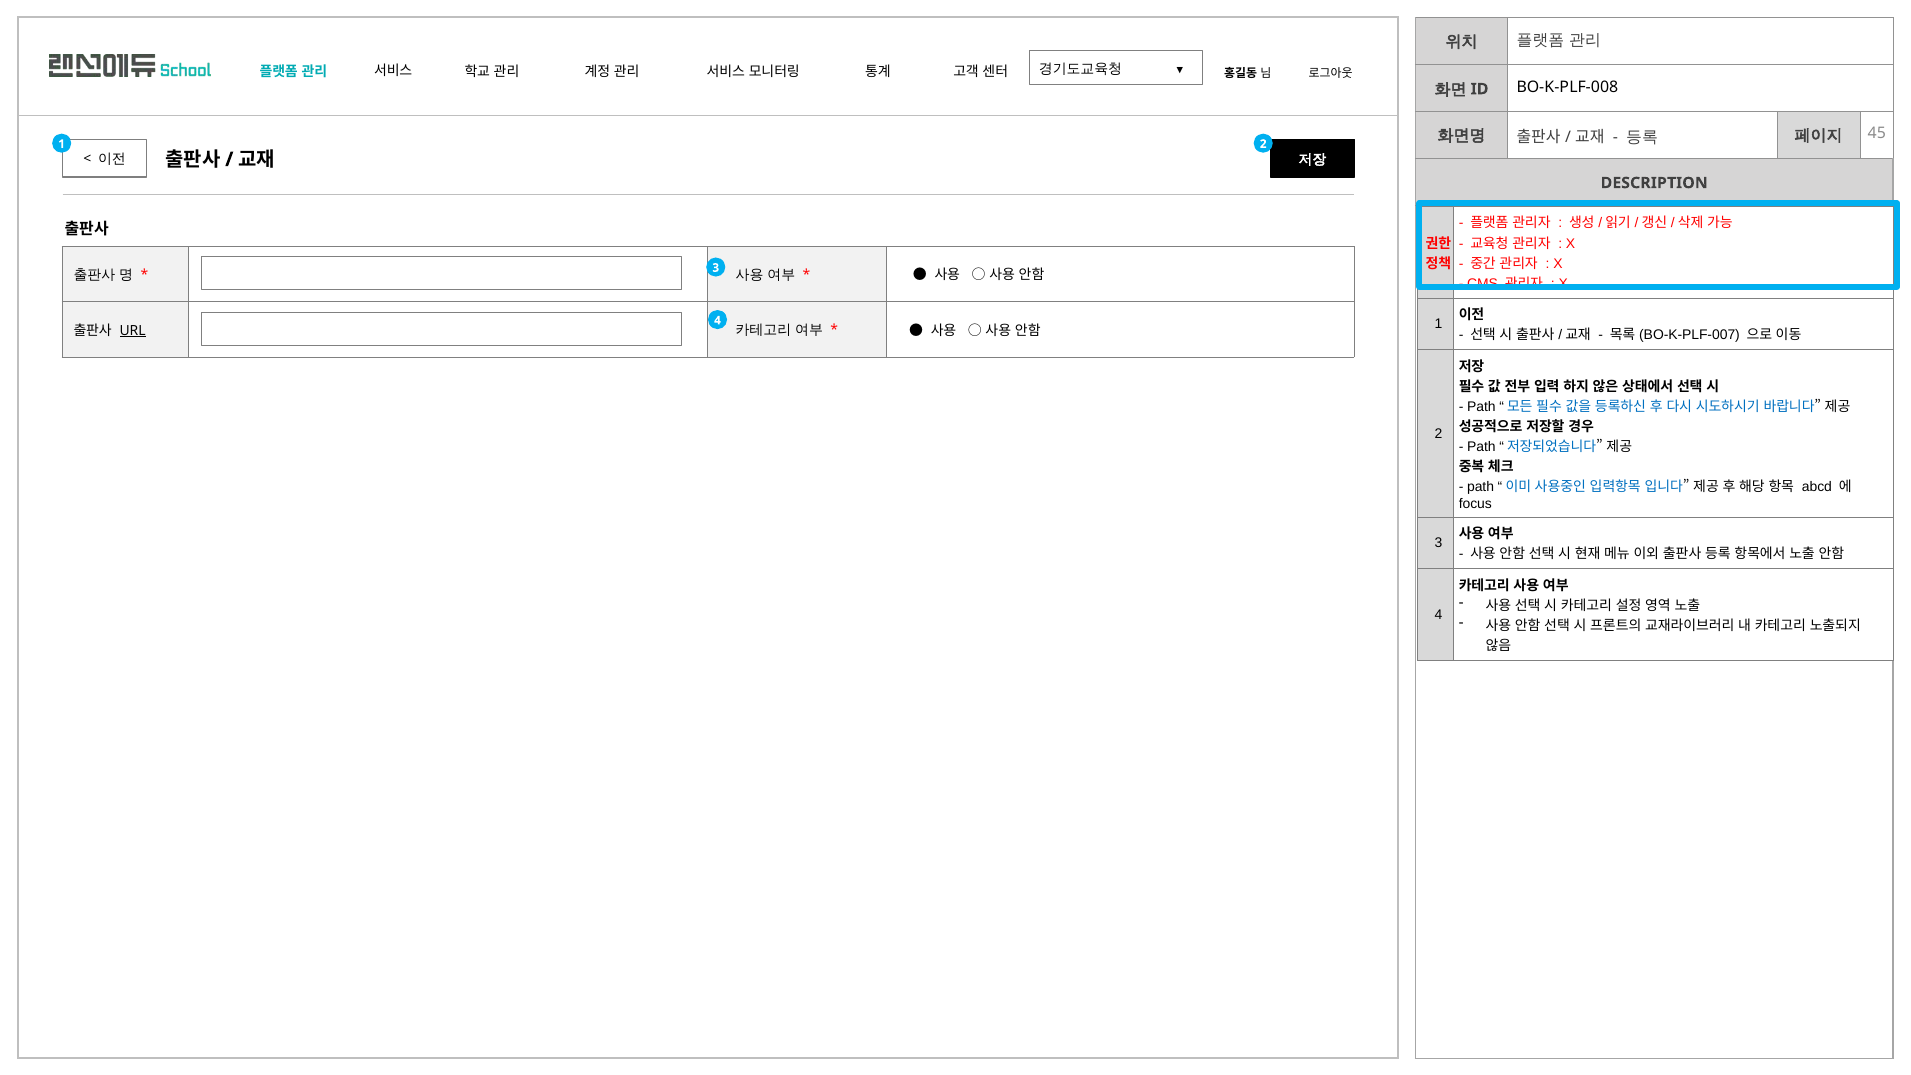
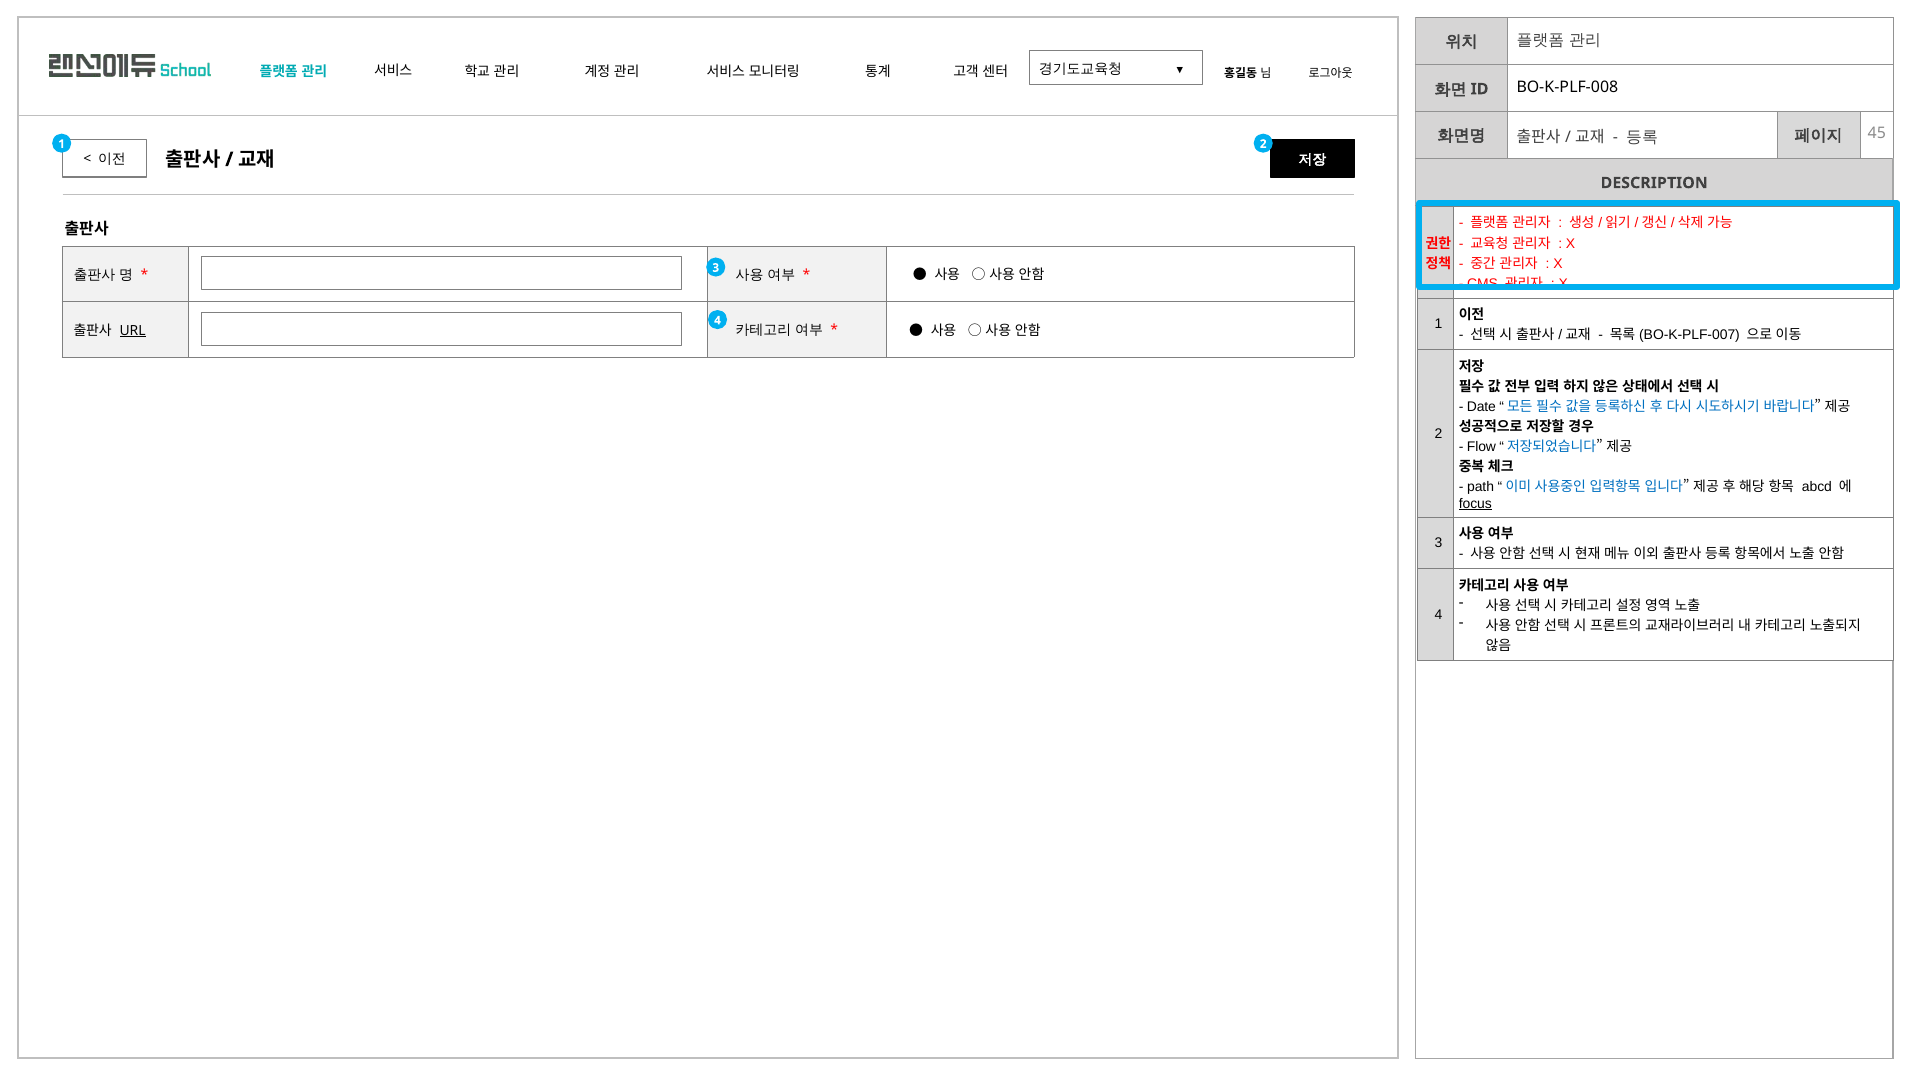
Path: Path -> Date (1481, 407)
Path: Path -> Flow (1481, 447)
focus underline: none -> present (1475, 504)
